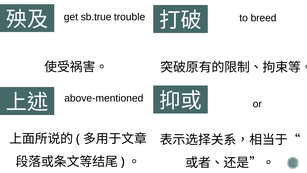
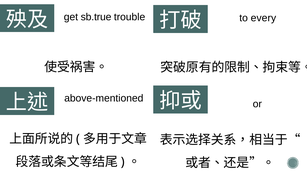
breed: breed -> every (263, 18)
